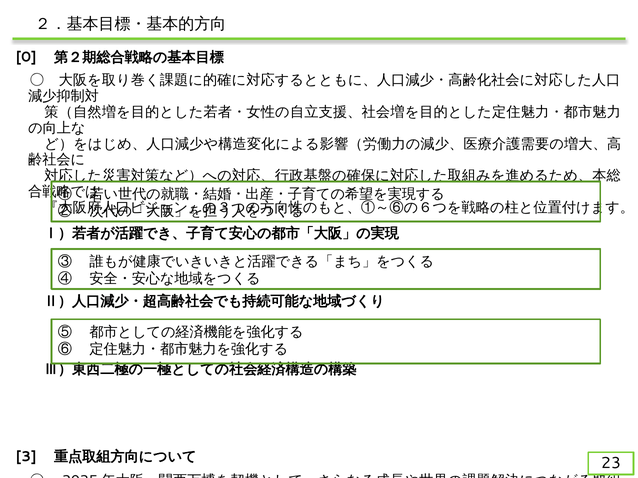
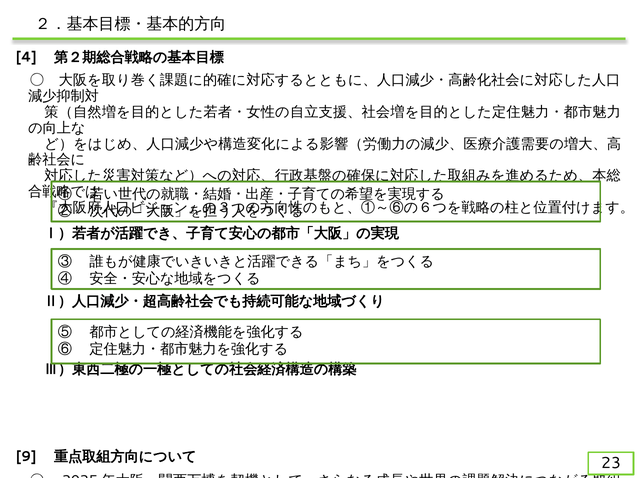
0: 0 -> 4 (26, 57)
3: 3 -> 9 (26, 457)
